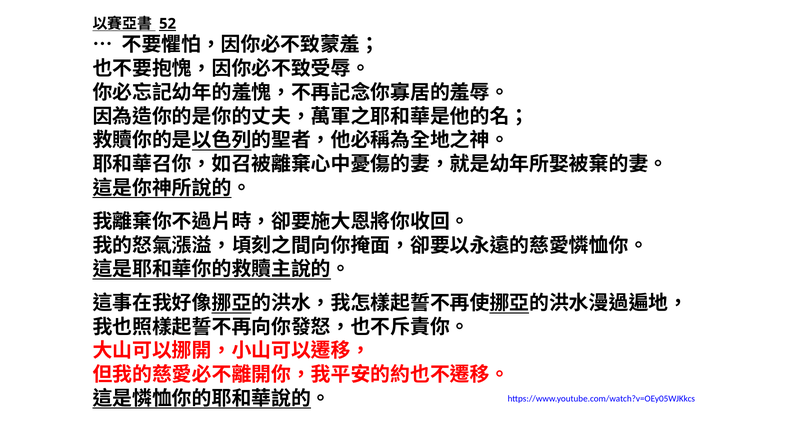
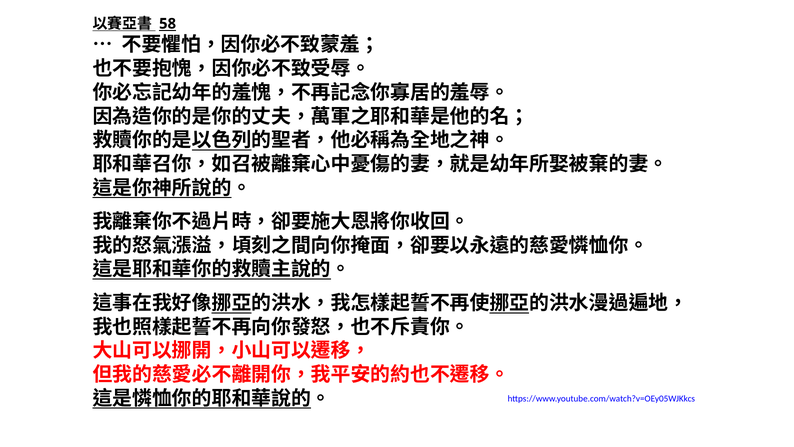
52: 52 -> 58 (168, 24)
